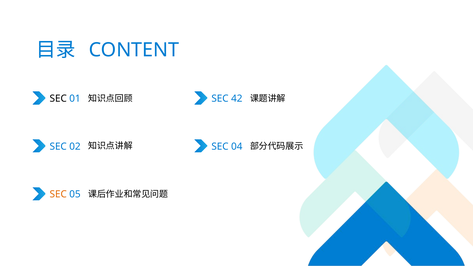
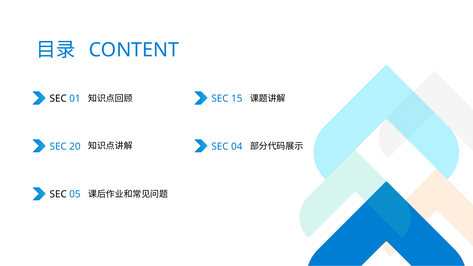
42: 42 -> 15 (237, 99)
02: 02 -> 20 (75, 147)
SEC colour: orange -> black (58, 194)
